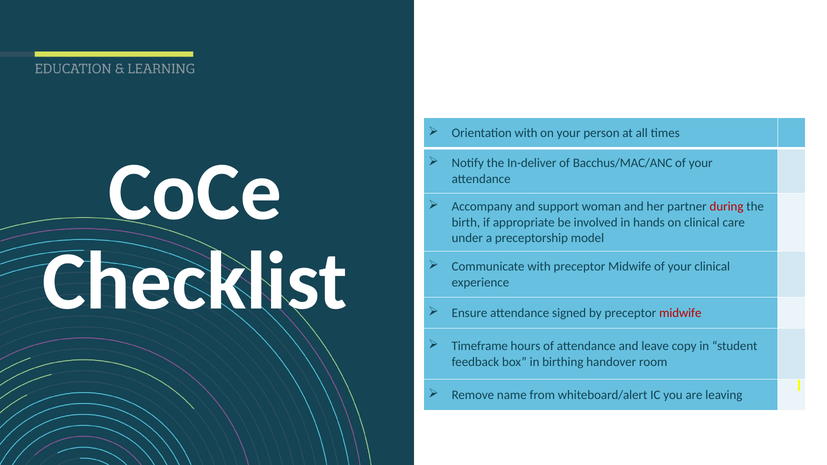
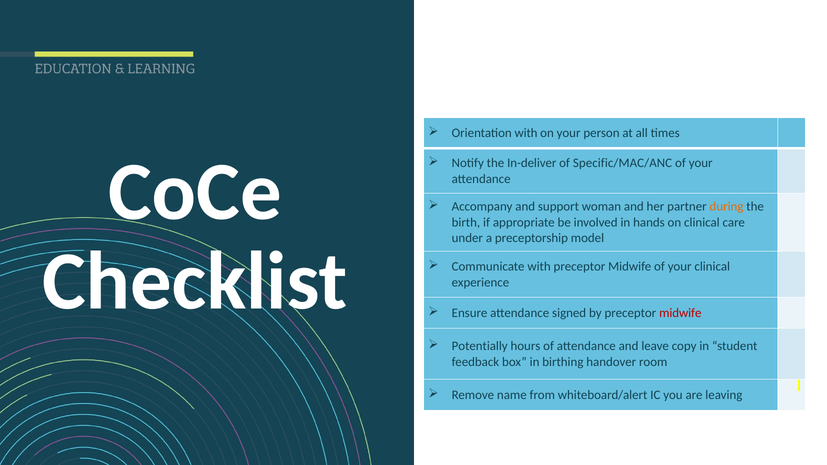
Bacchus/MAC/ANC: Bacchus/MAC/ANC -> Specific/MAC/ANC (623, 163)
during colour: red -> orange (727, 207)
Timeframe: Timeframe -> Potentially (480, 346)
